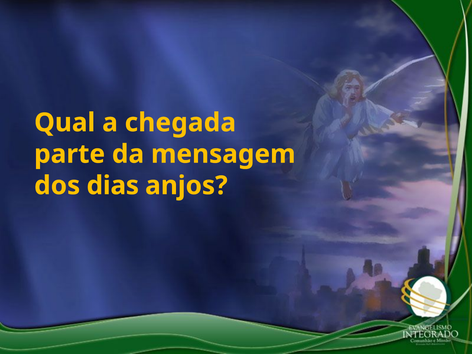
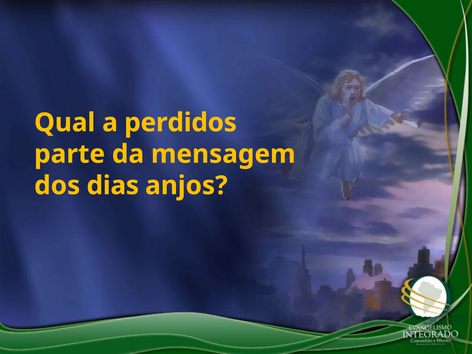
chegada: chegada -> perdidos (181, 123)
